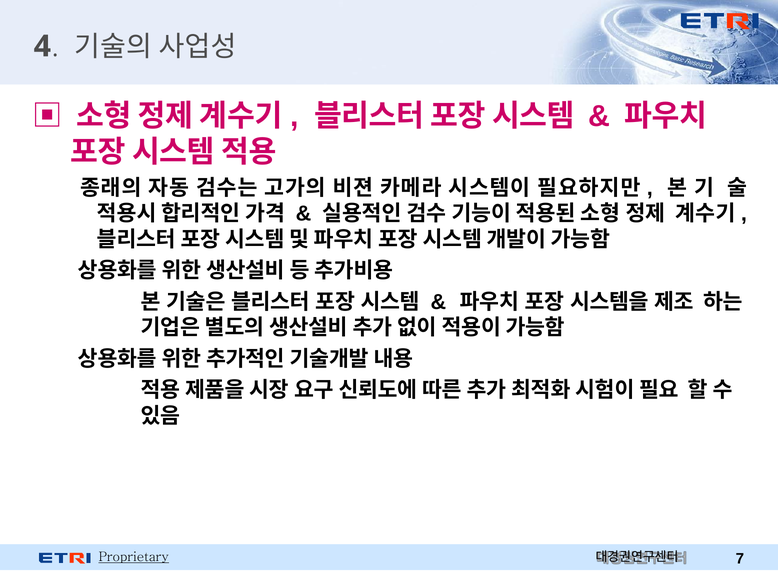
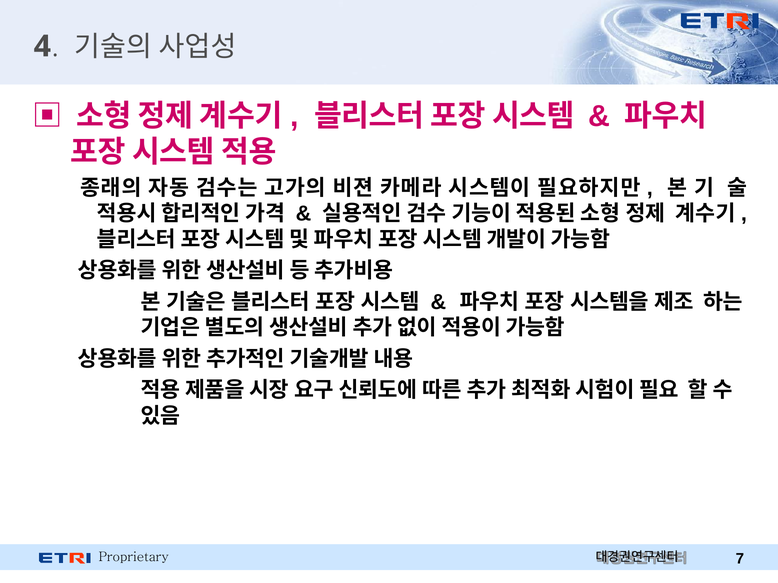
Proprietary underline: present -> none (134, 558)
